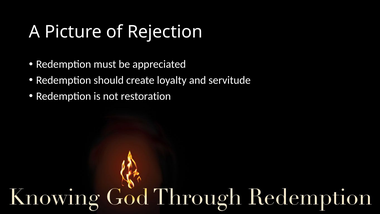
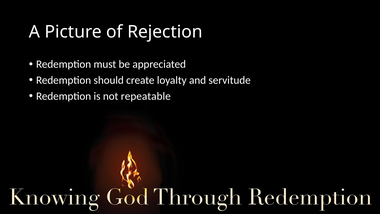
restoration: restoration -> repeatable (146, 96)
